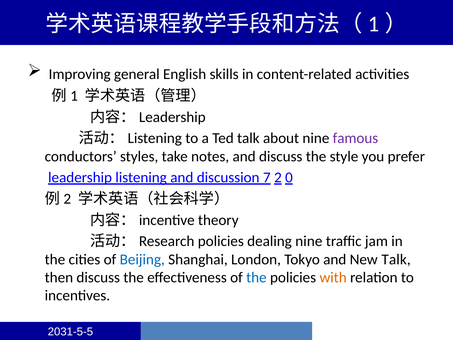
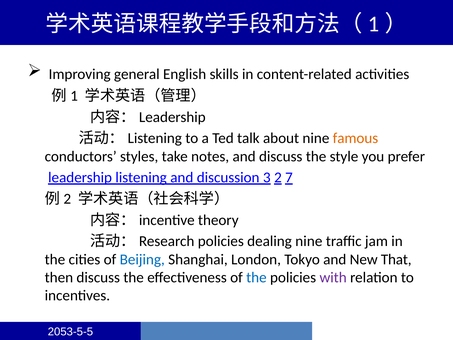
famous colour: purple -> orange (355, 138)
7: 7 -> 3 (267, 177)
0: 0 -> 7 (289, 177)
New Talk: Talk -> That (396, 259)
with colour: orange -> purple (333, 277)
2031-5-5: 2031-5-5 -> 2053-5-5 (70, 331)
